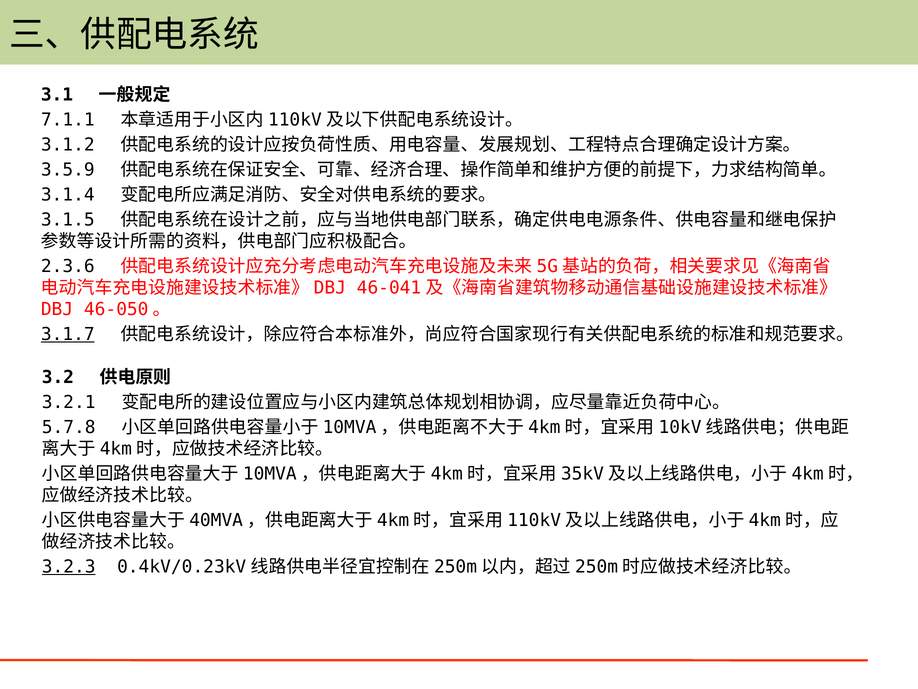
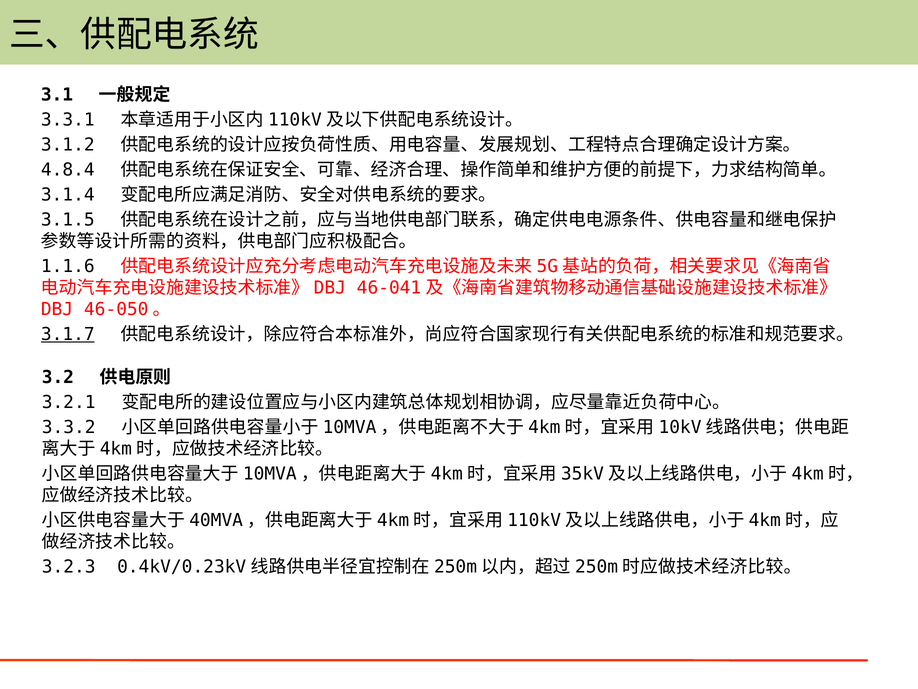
7.1.1: 7.1.1 -> 3.3.1 (68, 120)
3.5.9: 3.5.9 -> 4.8.4 (68, 170)
2.3.6: 2.3.6 -> 1.1.6 (68, 266)
5.7.8: 5.7.8 -> 3.3.2 (69, 427)
3.2.3 underline: present -> none (69, 566)
